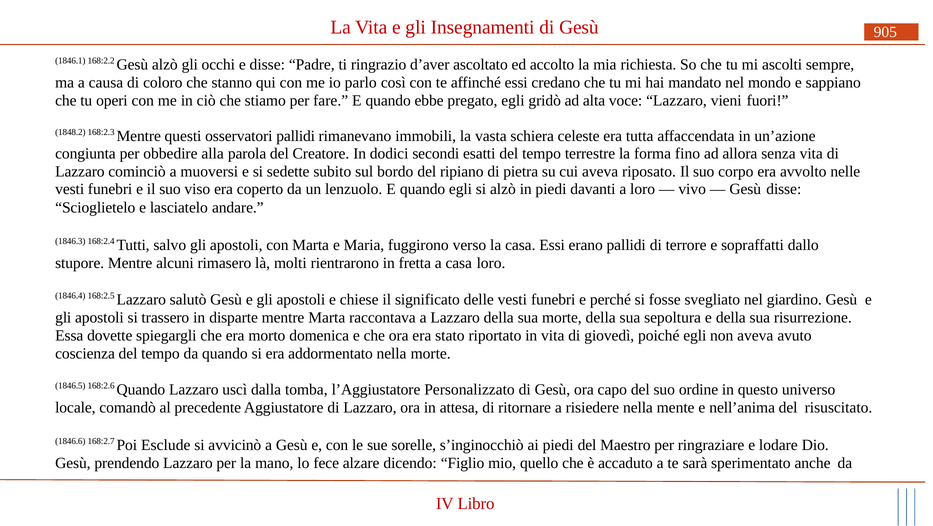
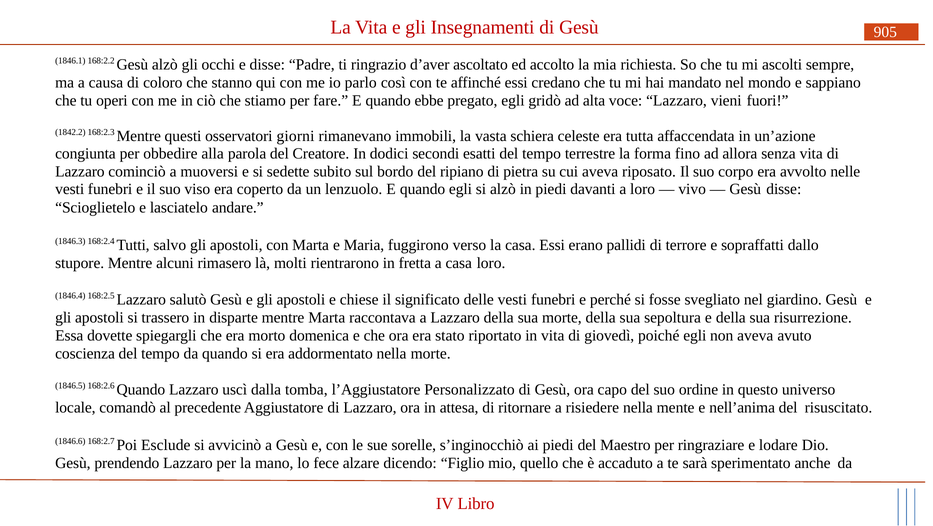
1848.2: 1848.2 -> 1842.2 (70, 132)
osservatori pallidi: pallidi -> giorni (296, 136)
